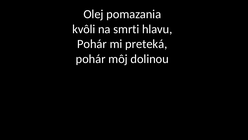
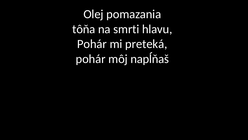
kvôli: kvôli -> tôňa (84, 29)
dolinou: dolinou -> napĺňaš (150, 59)
